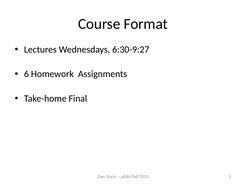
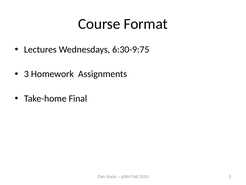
6:30-9:27: 6:30-9:27 -> 6:30-9:75 (131, 49)
6: 6 -> 3 (26, 74)
